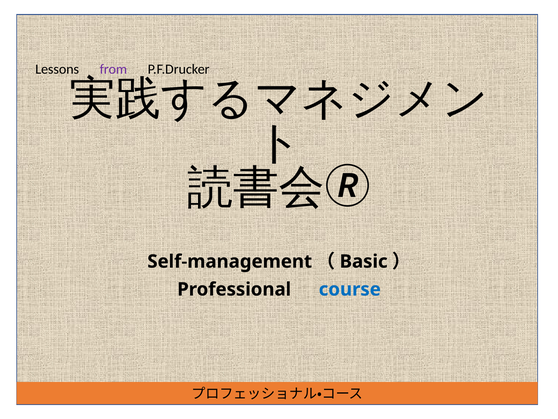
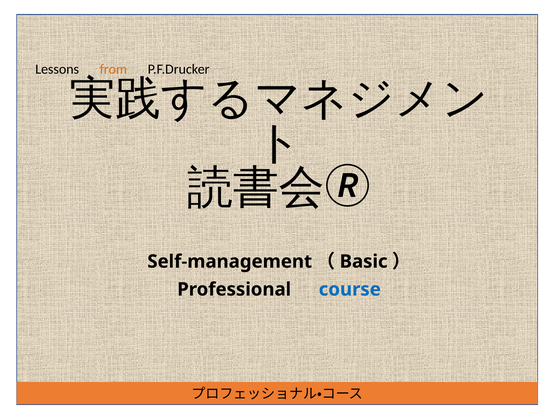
from colour: purple -> orange (113, 69)
